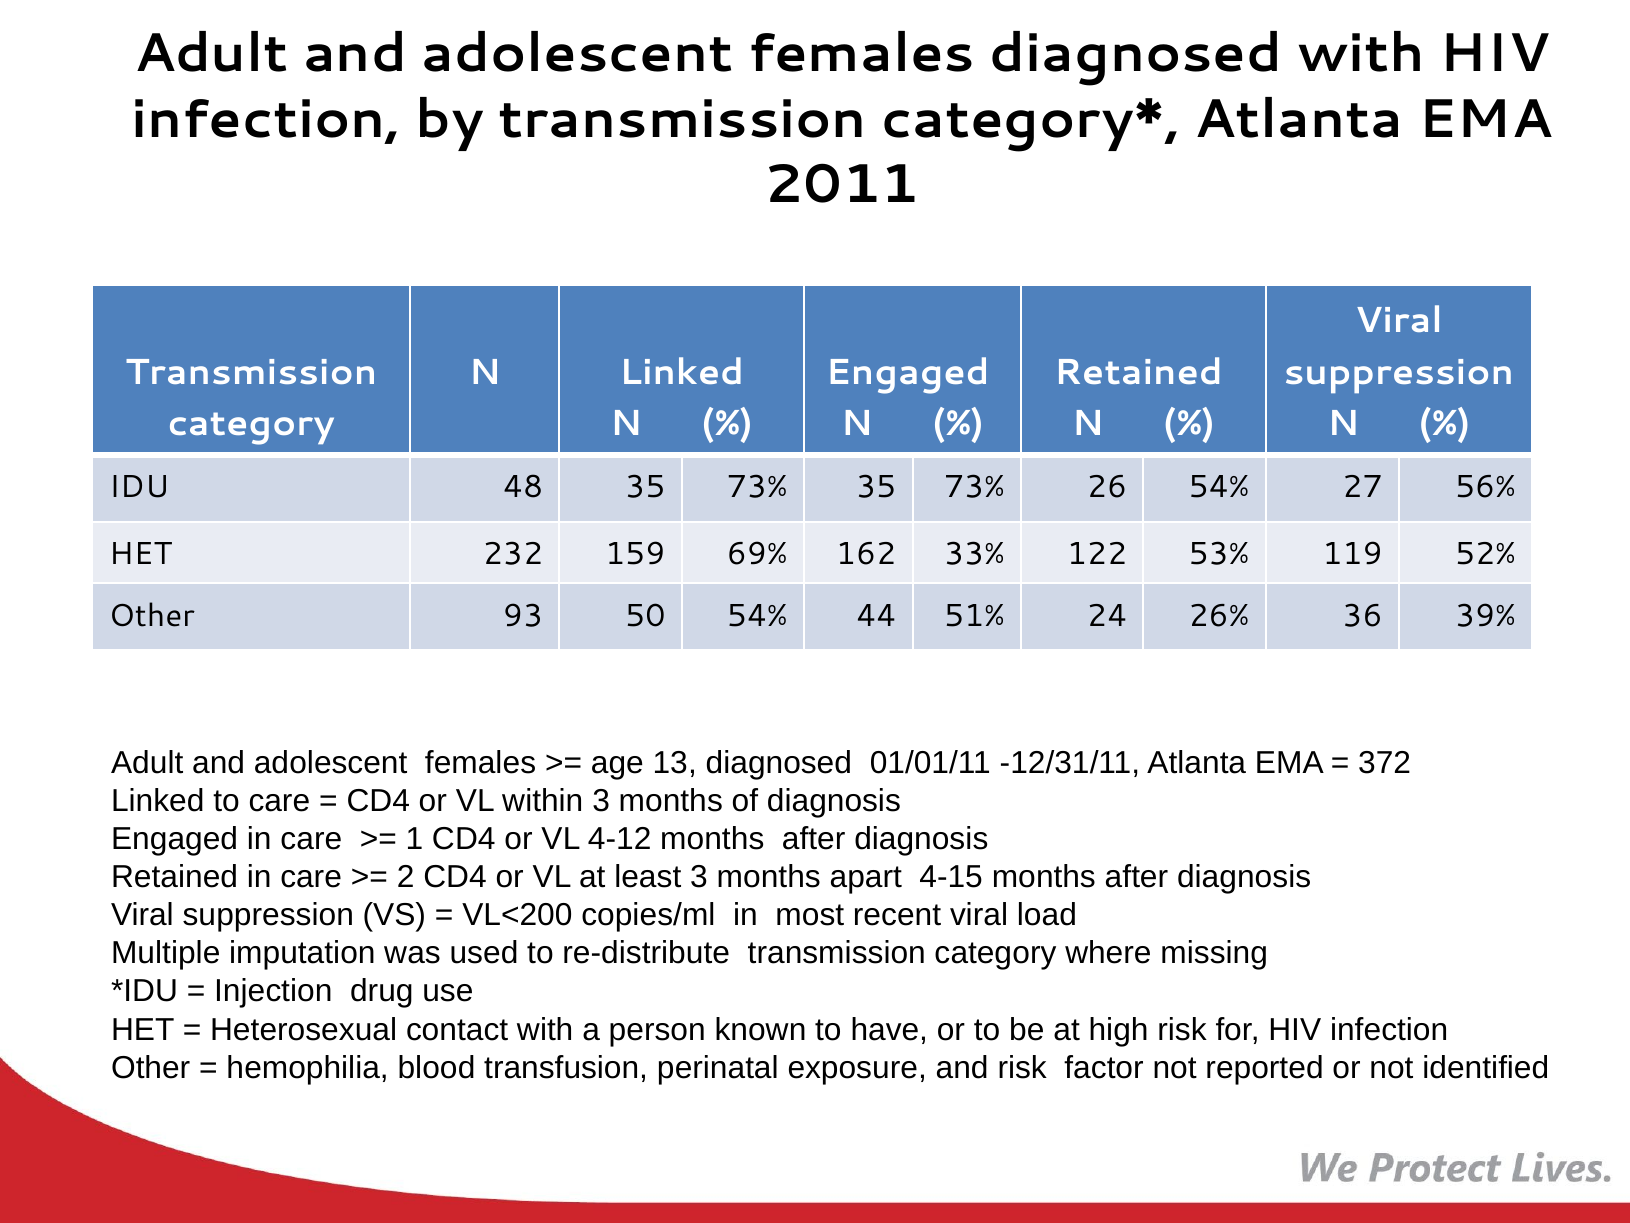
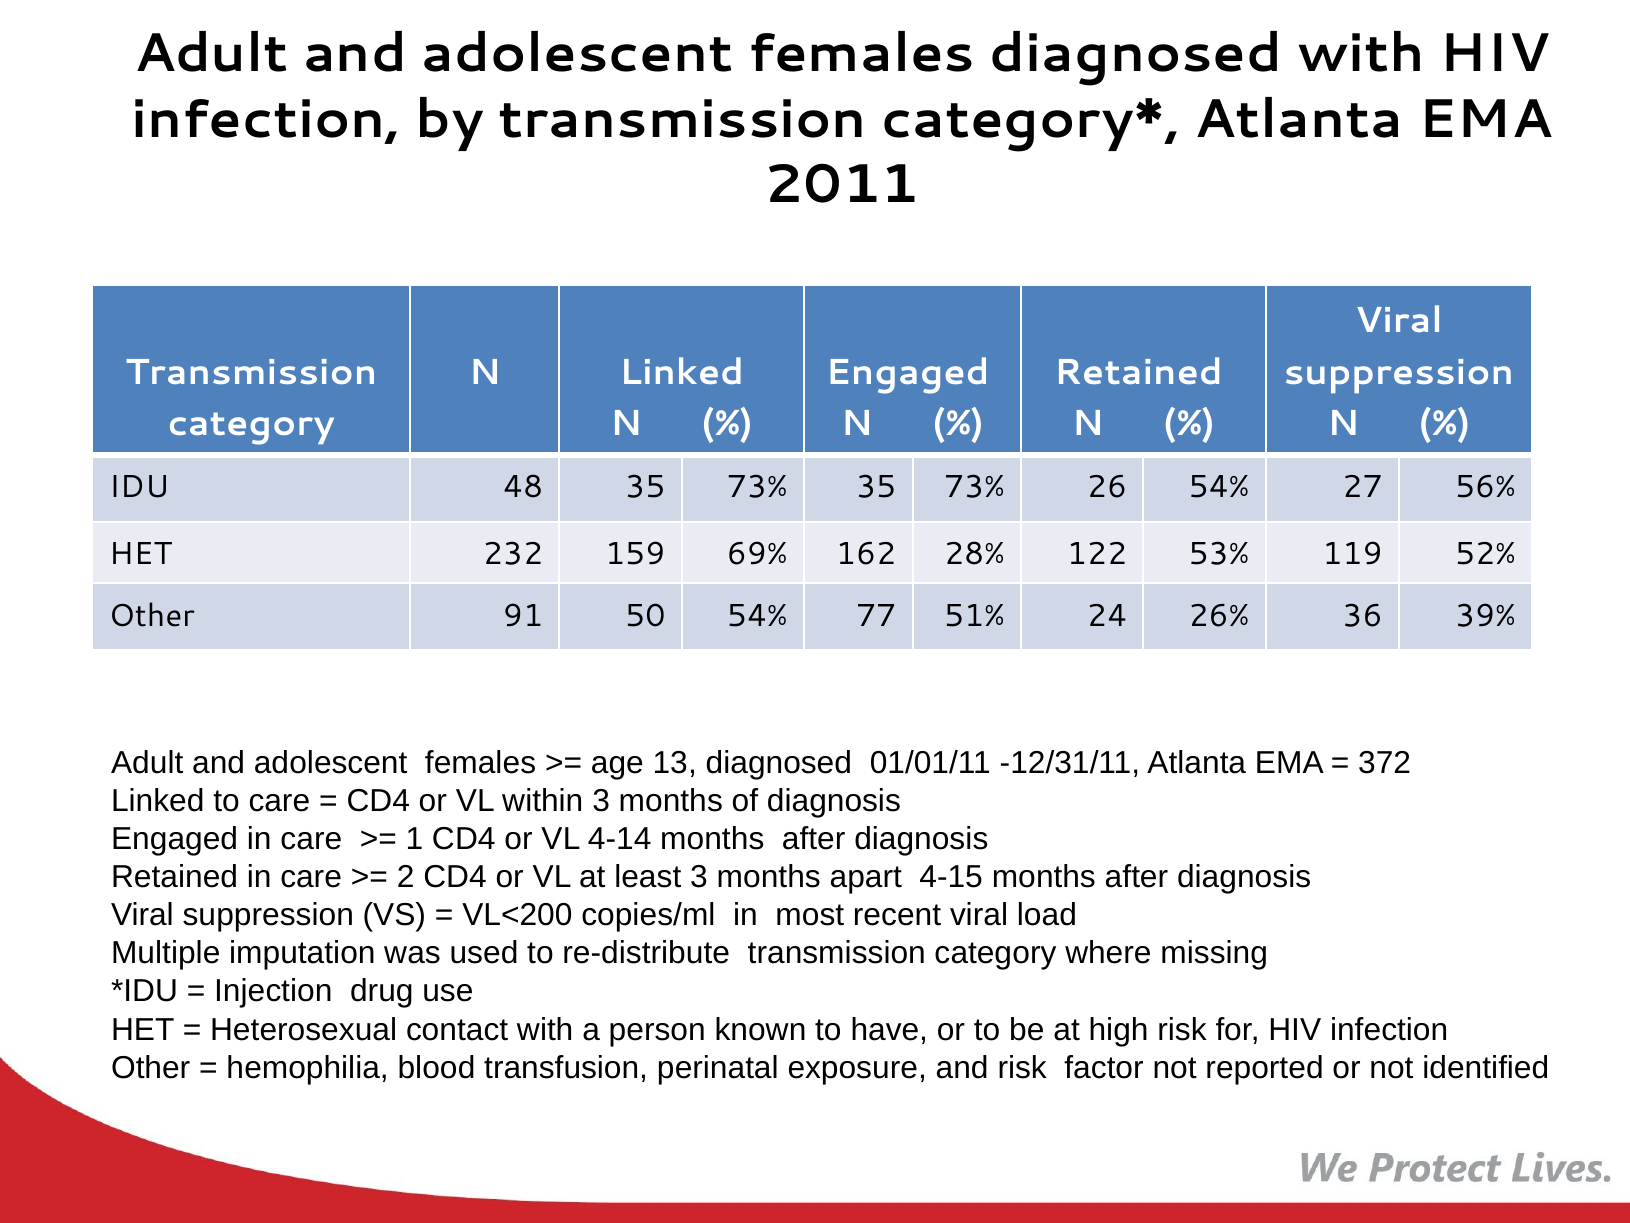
33%: 33% -> 28% (974, 554)
93: 93 -> 91 (523, 615)
44: 44 -> 77 (876, 615)
4-12: 4-12 -> 4-14 (620, 839)
